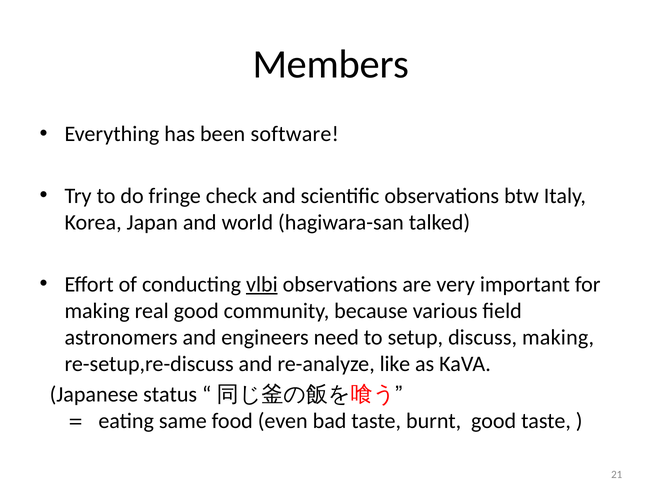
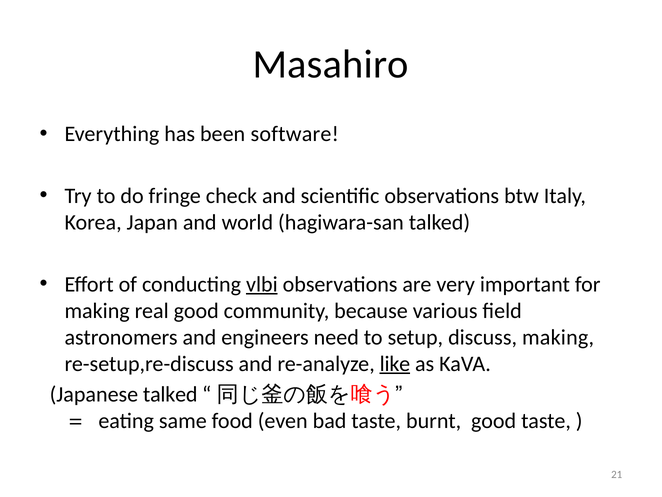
Members: Members -> Masahiro (331, 64)
like underline: none -> present (395, 363)
Japanese status: status -> talked (170, 394)
